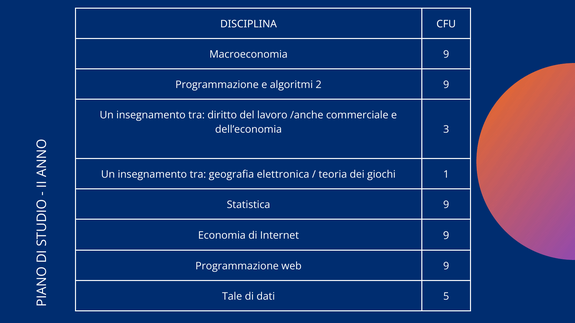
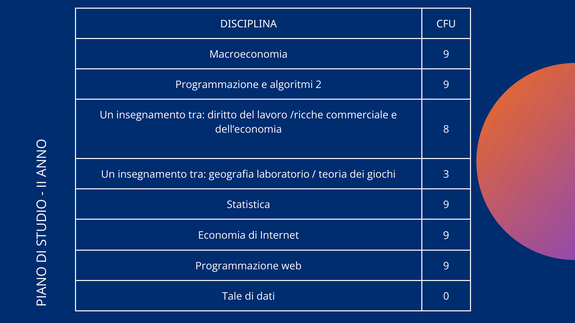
/anche: /anche -> /ricche (307, 115)
3: 3 -> 8 (446, 130)
elettronica: elettronica -> laboratorio (283, 175)
1: 1 -> 3 (446, 175)
5: 5 -> 0 (446, 297)
